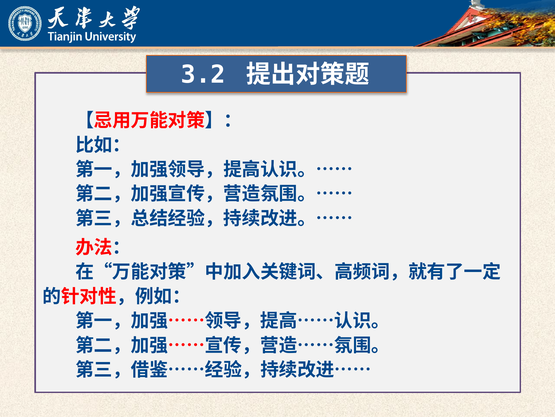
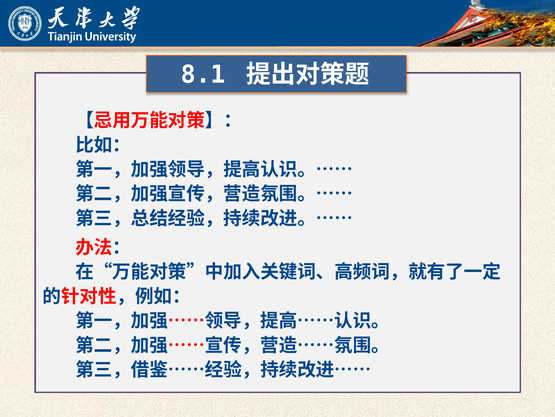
3.2: 3.2 -> 8.1 (203, 74)
